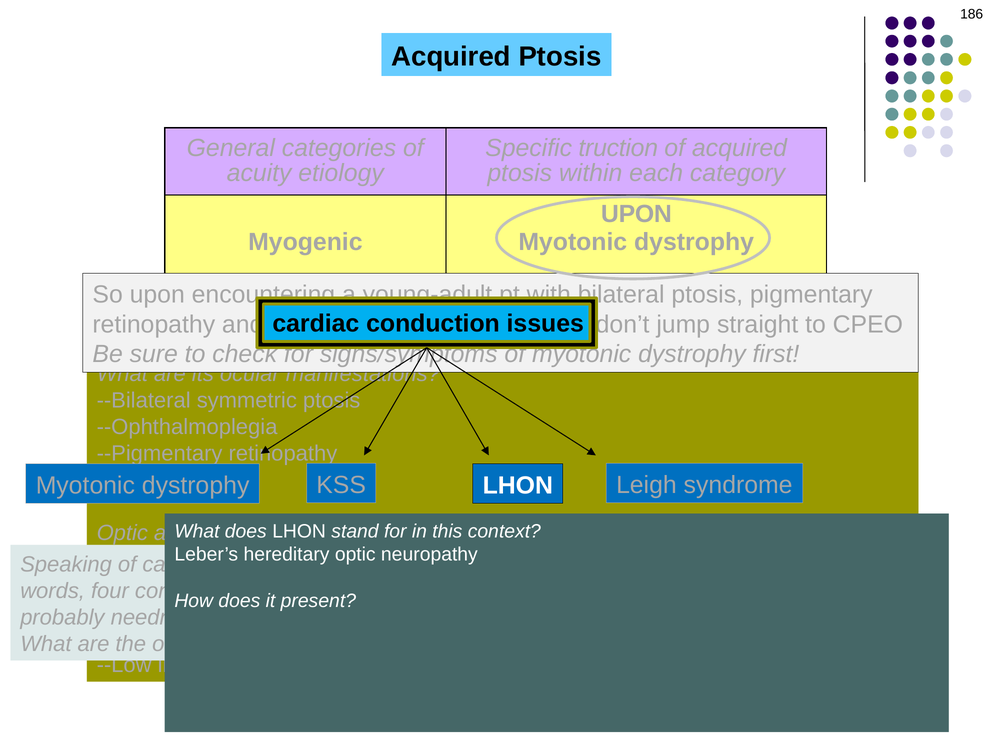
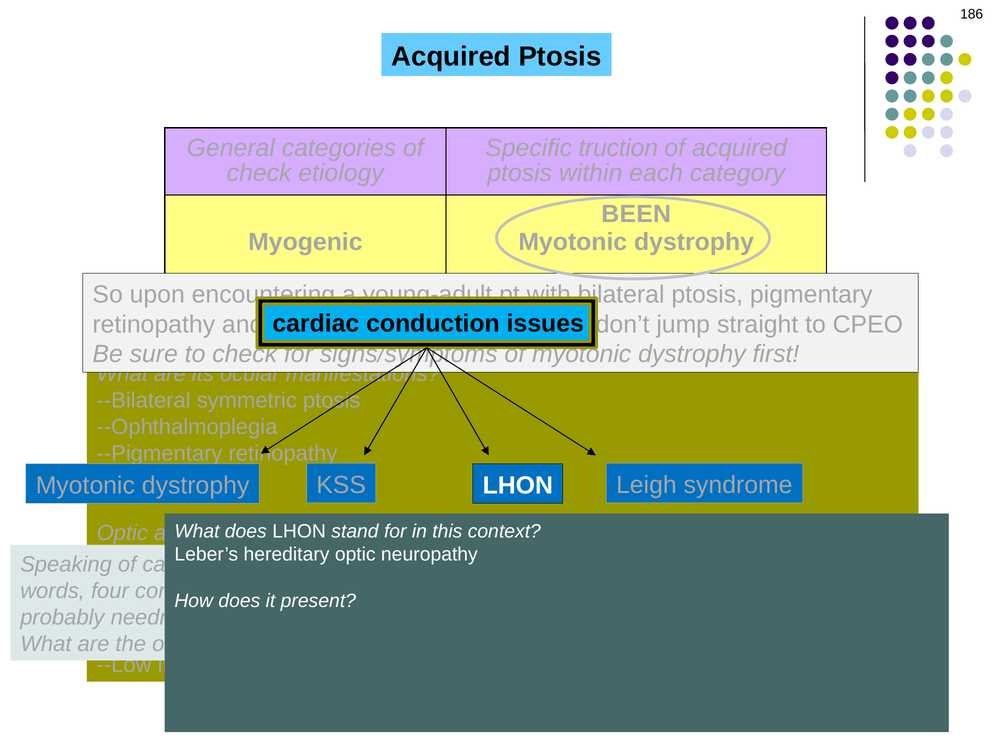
acuity: acuity -> check (259, 173)
UPON: UPON -> BEEN (636, 214)
